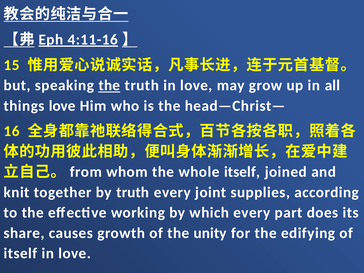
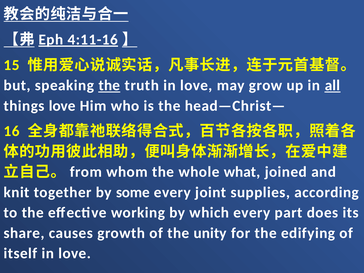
all underline: none -> present (332, 85)
whole itself: itself -> what (242, 172)
by truth: truth -> some (133, 192)
